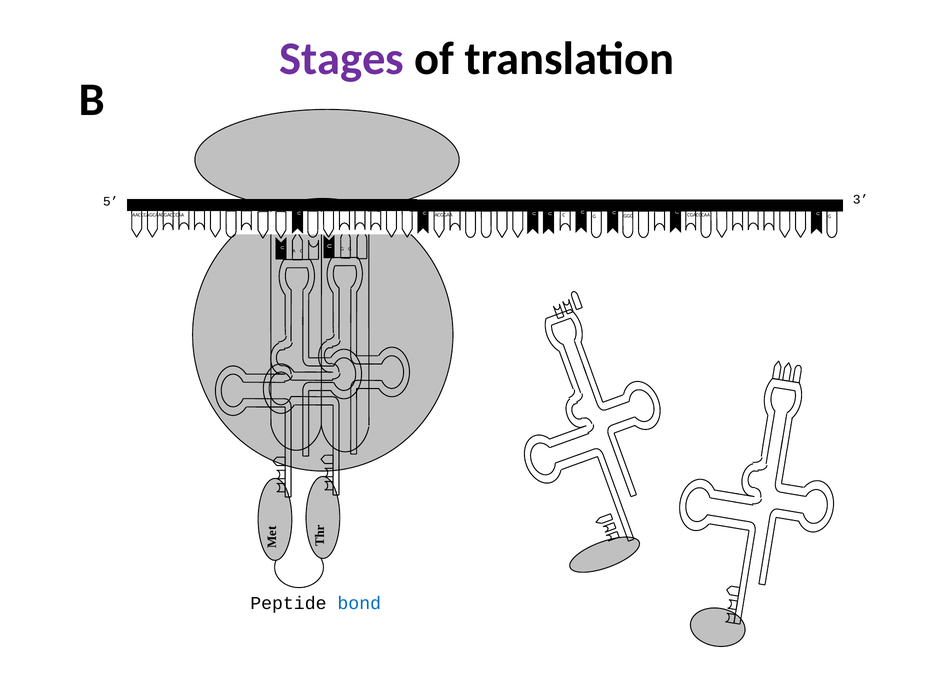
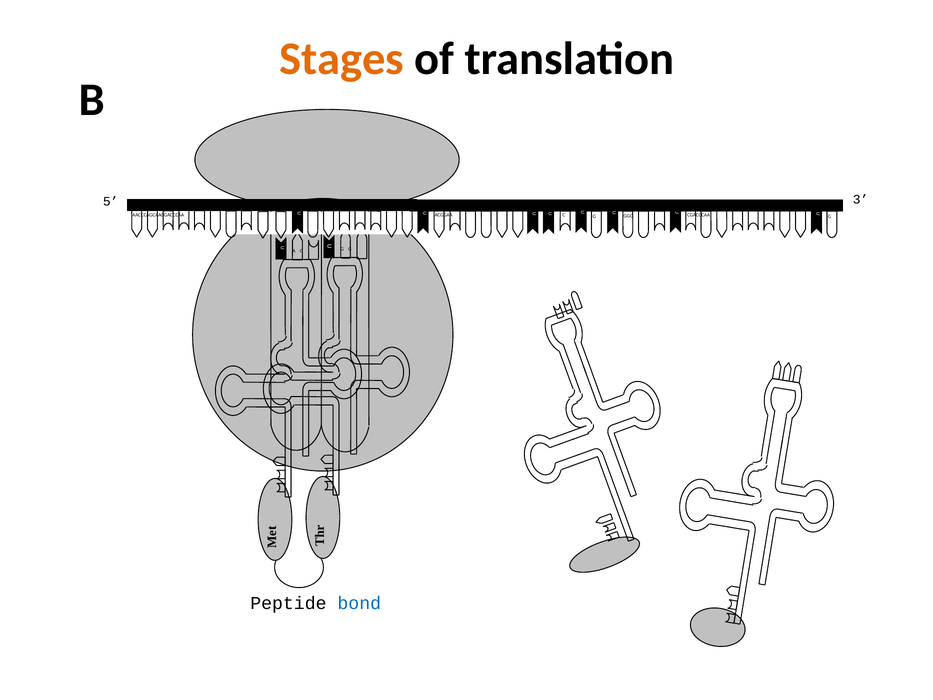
Stages colour: purple -> orange (342, 59)
